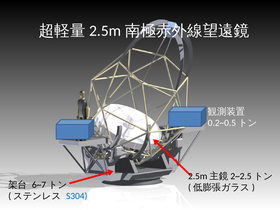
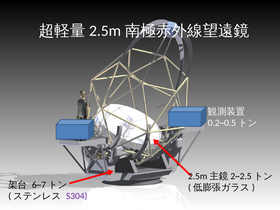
S304 colour: blue -> purple (77, 196)
